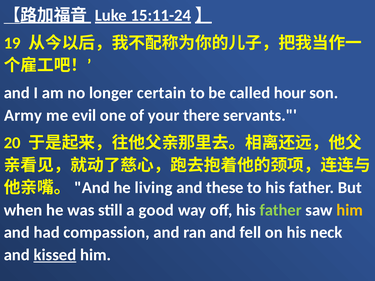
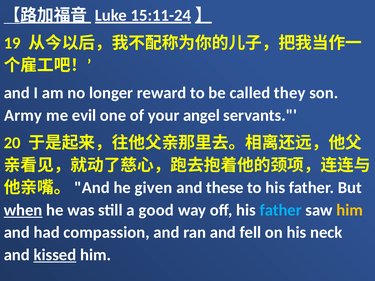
certain: certain -> reward (162, 93)
hour: hour -> they (290, 93)
there: there -> angel (201, 115)
living: living -> given (154, 188)
when underline: none -> present (23, 210)
father colour: light green -> light blue (281, 210)
